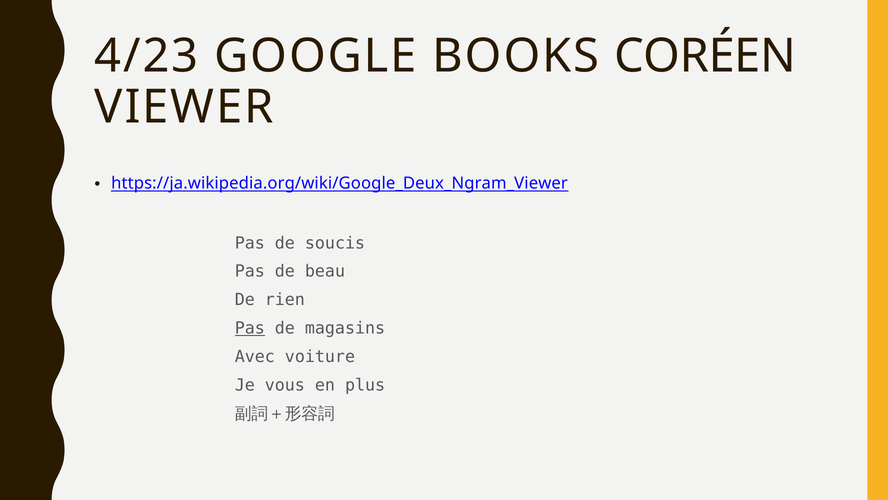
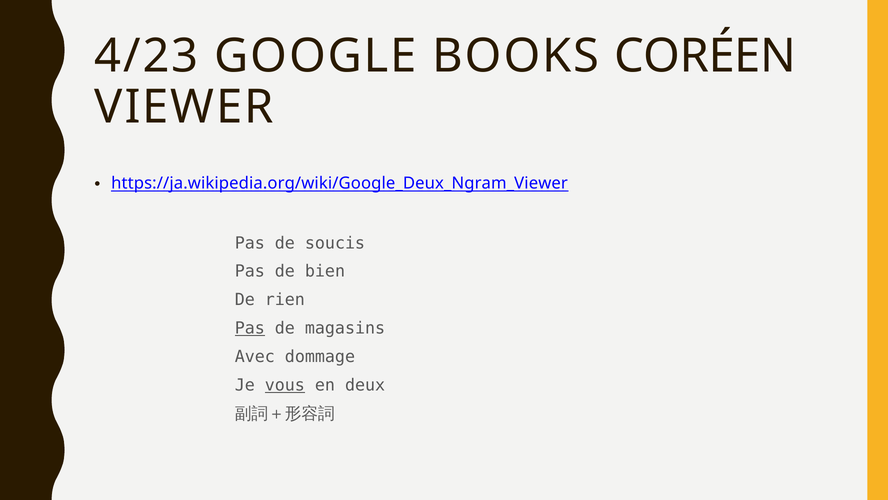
beau: beau -> bien (325, 271)
voiture: voiture -> dommage (320, 357)
vous underline: none -> present (285, 385)
plus: plus -> deux (365, 385)
